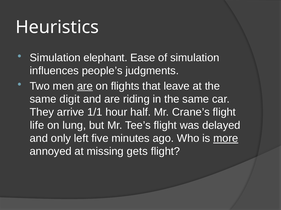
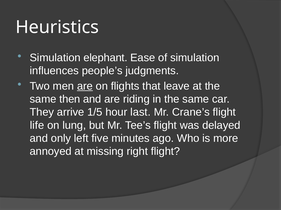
digit: digit -> then (70, 99)
1/1: 1/1 -> 1/5 (95, 113)
half: half -> last (141, 113)
more underline: present -> none (226, 139)
gets: gets -> right (137, 152)
